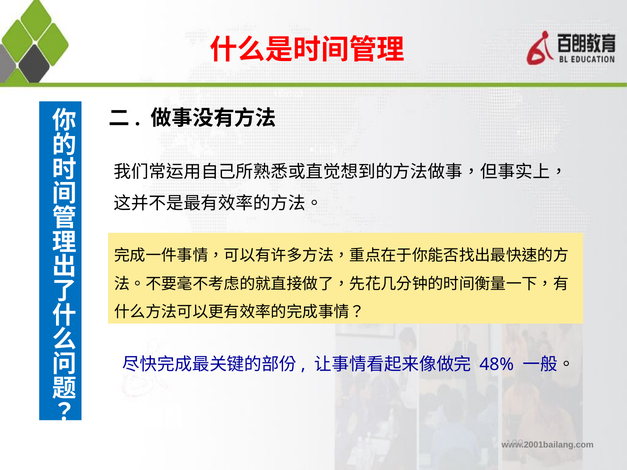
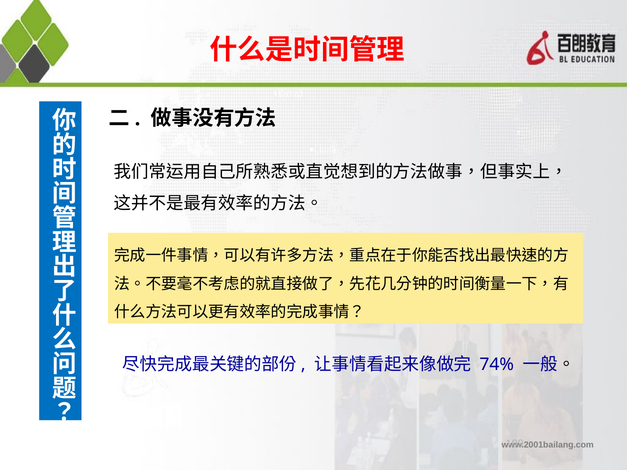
48%: 48% -> 74% (497, 365)
